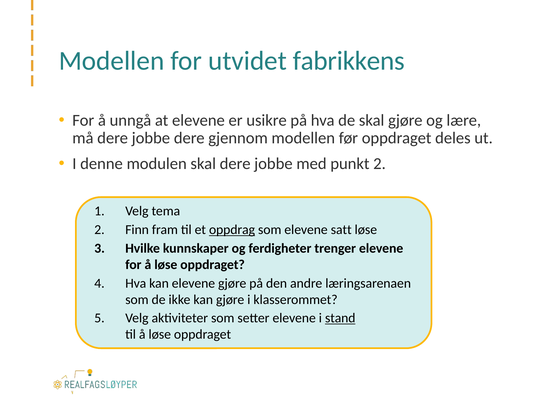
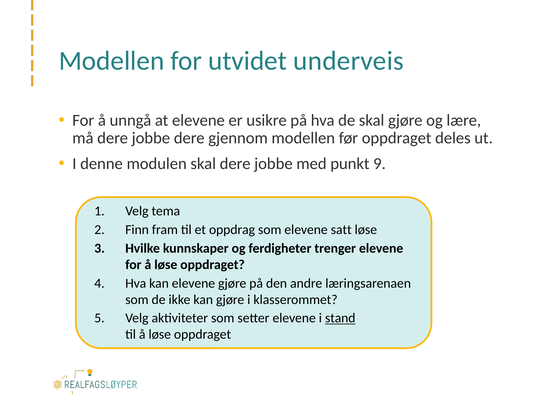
fabrikkens: fabrikkens -> underveis (349, 61)
punkt 2: 2 -> 9 (380, 164)
oppdrag underline: present -> none (232, 230)
